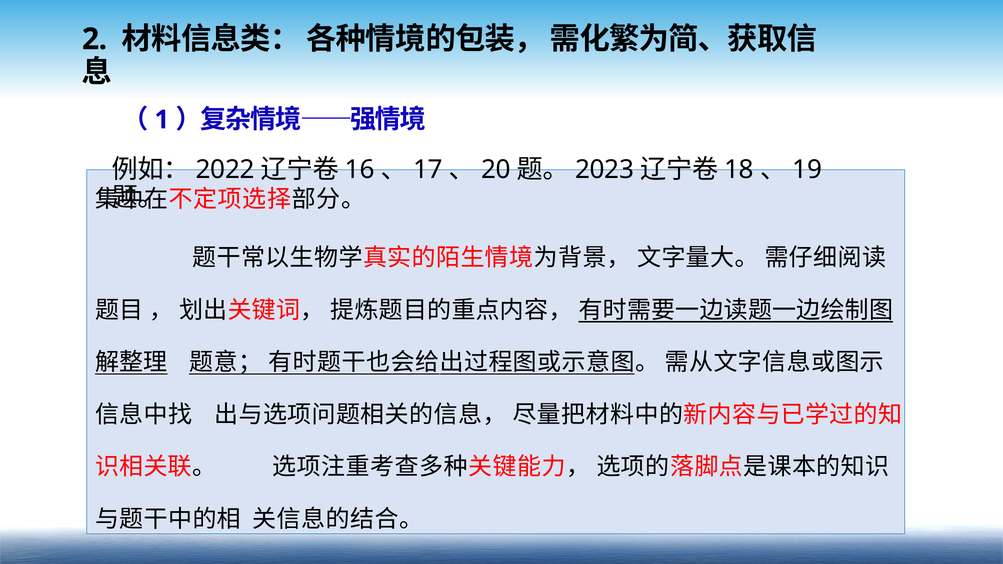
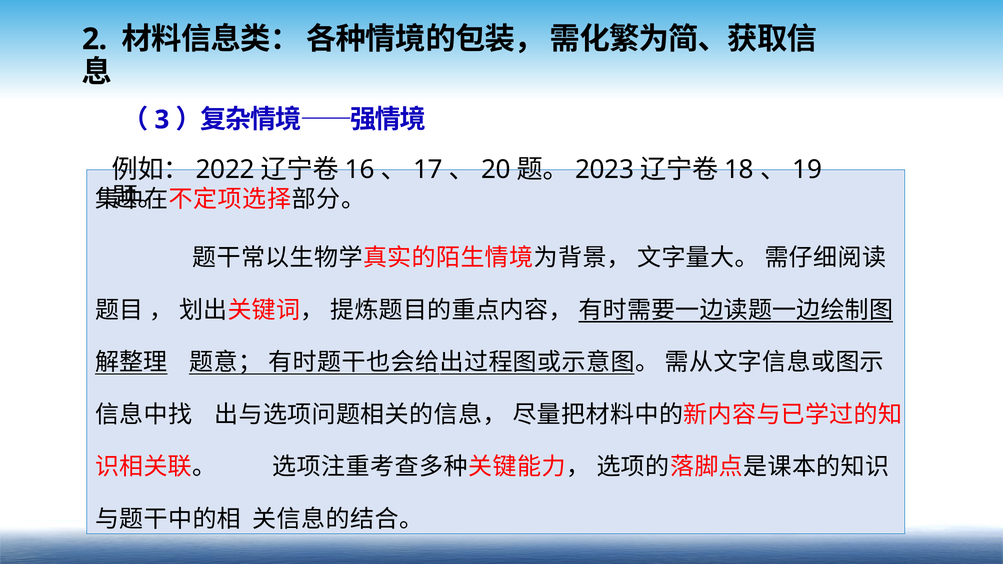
1: 1 -> 3 (162, 120)
